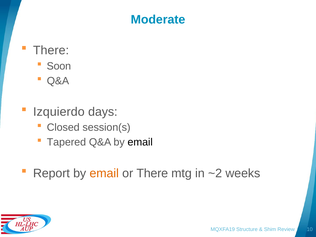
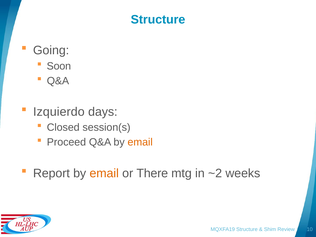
Moderate: Moderate -> Structure (158, 20)
There: There -> Going (51, 50)
Tapered: Tapered -> Proceed (66, 142)
email colour: black -> orange (140, 142)
